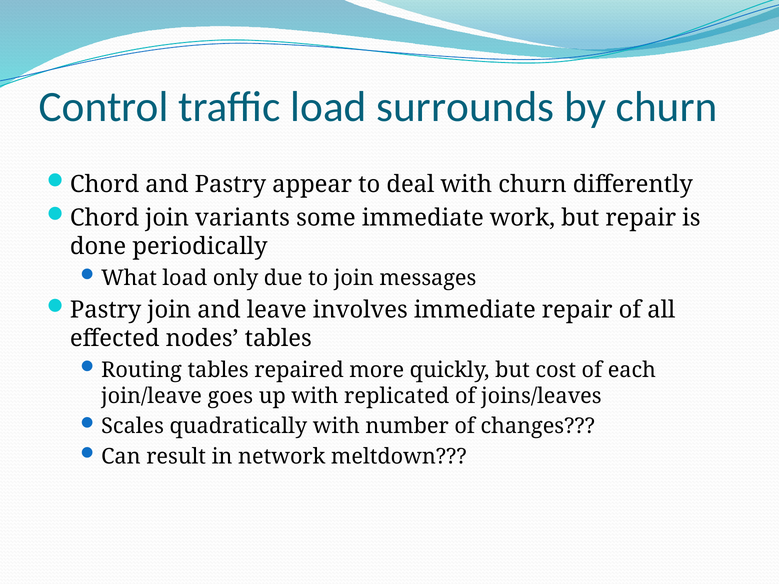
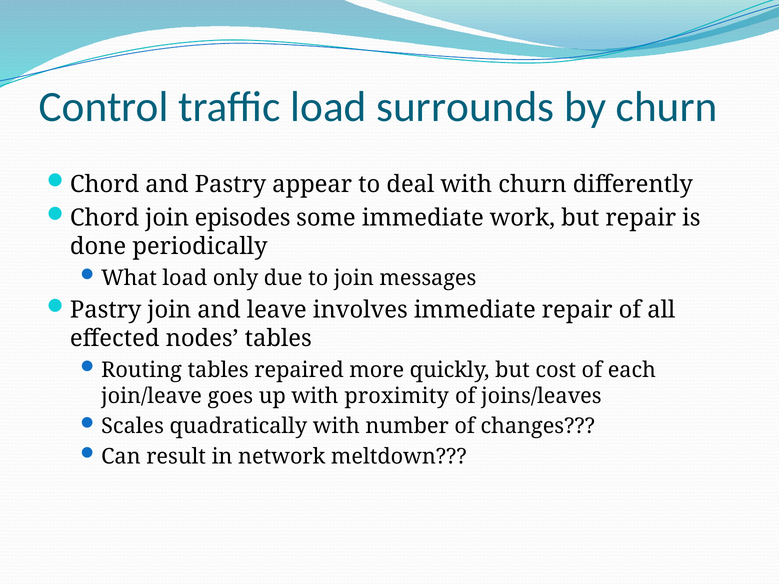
variants: variants -> episodes (243, 218)
replicated: replicated -> proximity (397, 396)
